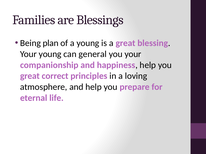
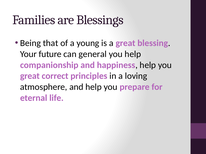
plan: plan -> that (51, 43)
Your young: young -> future (50, 54)
you your: your -> help (133, 54)
